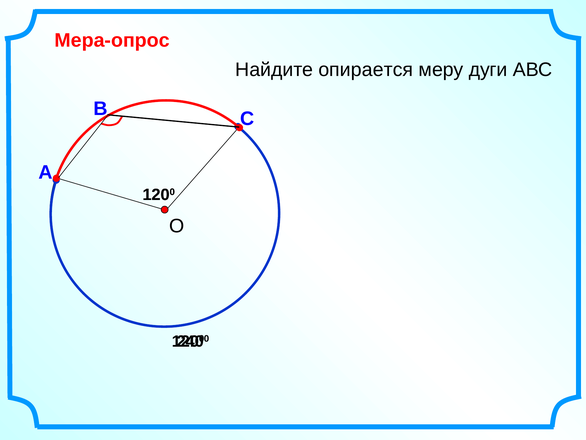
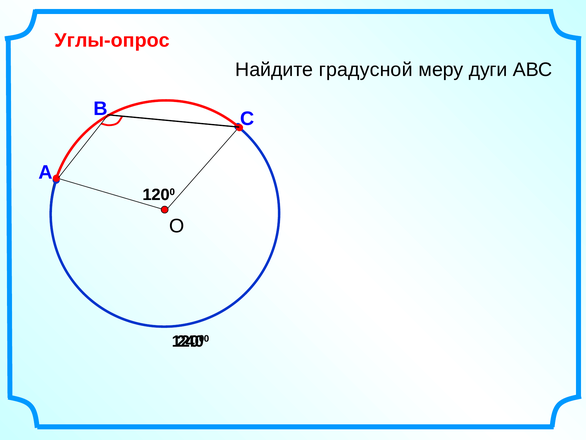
Мера-опрос: Мера-опрос -> Углы-опрос (112, 40)
опирается: опирается -> градусной (366, 70)
